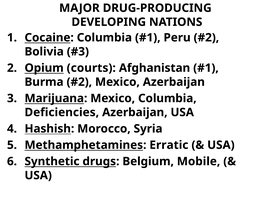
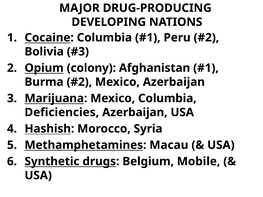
courts: courts -> colony (91, 68)
Erratic: Erratic -> Macau (169, 145)
